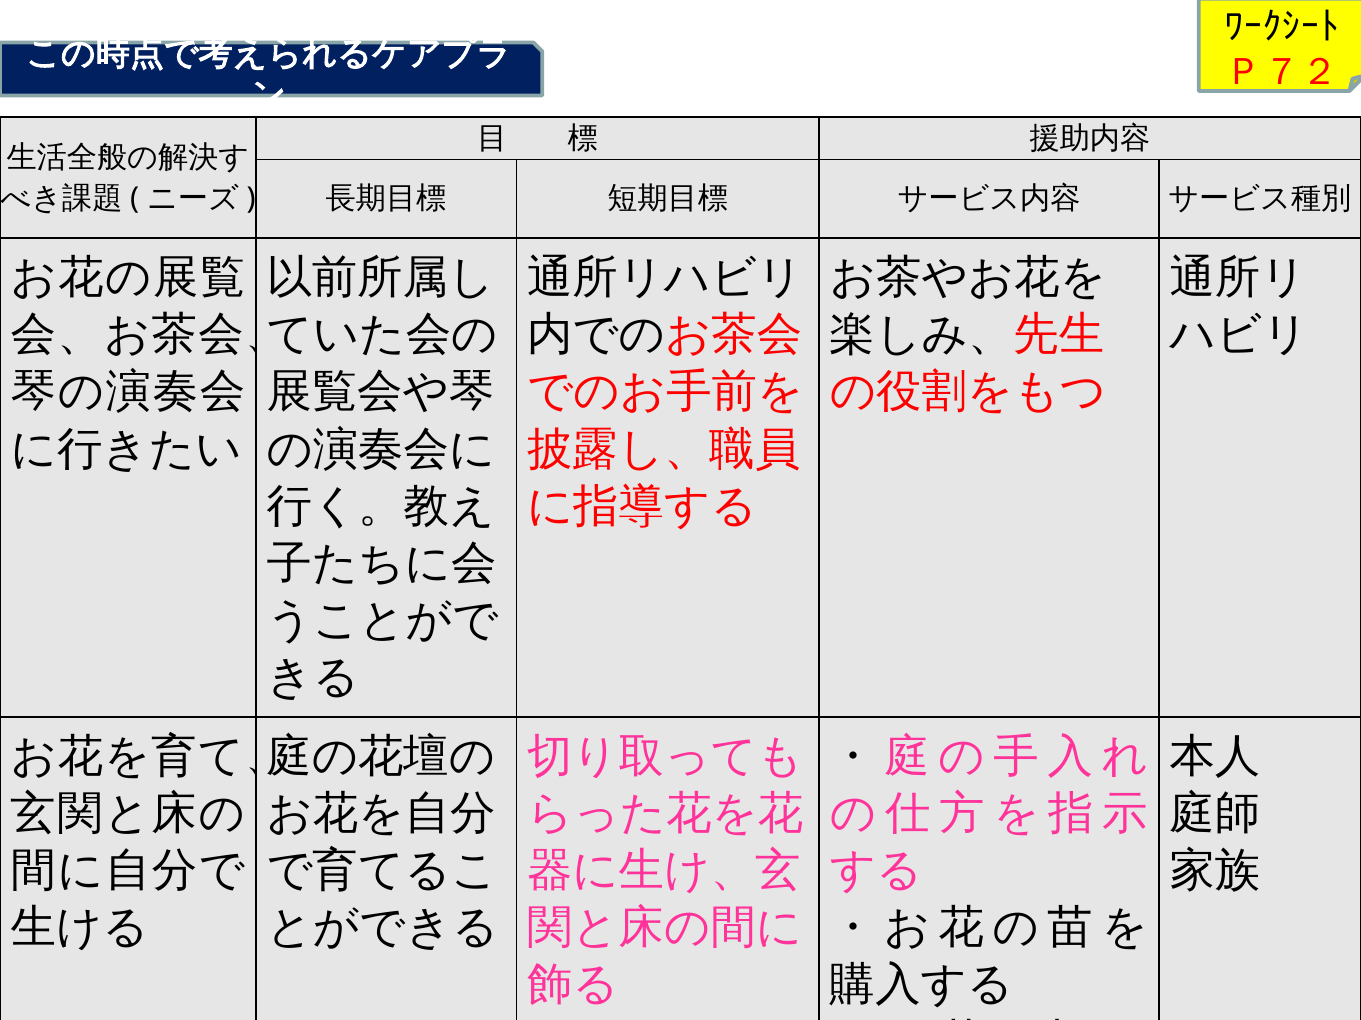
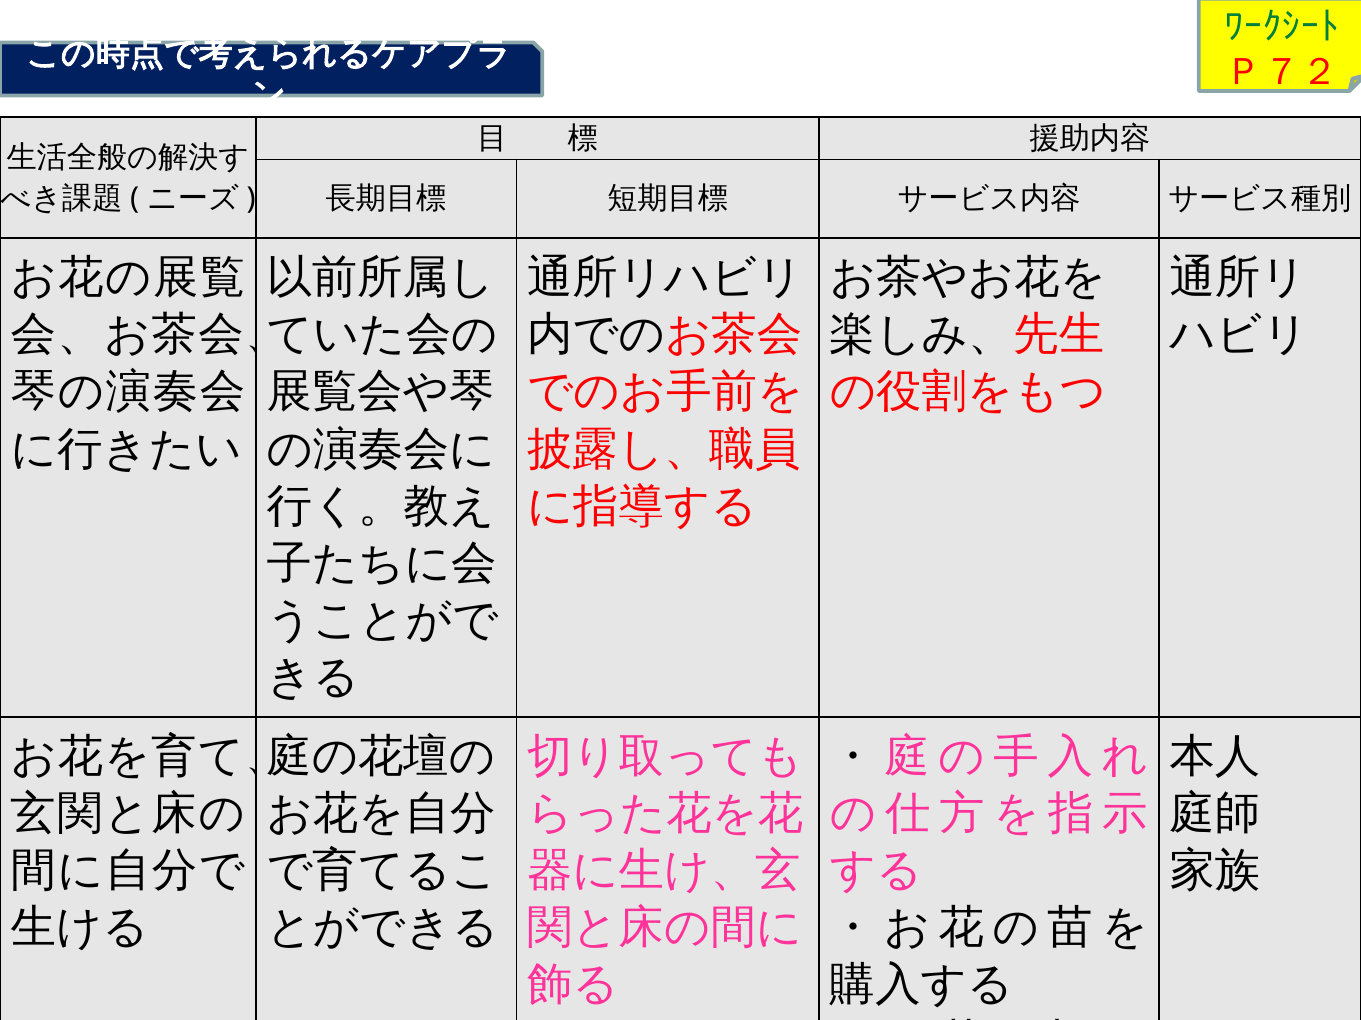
ﾜｰｸｼｰﾄ colour: black -> green (1282, 27)
